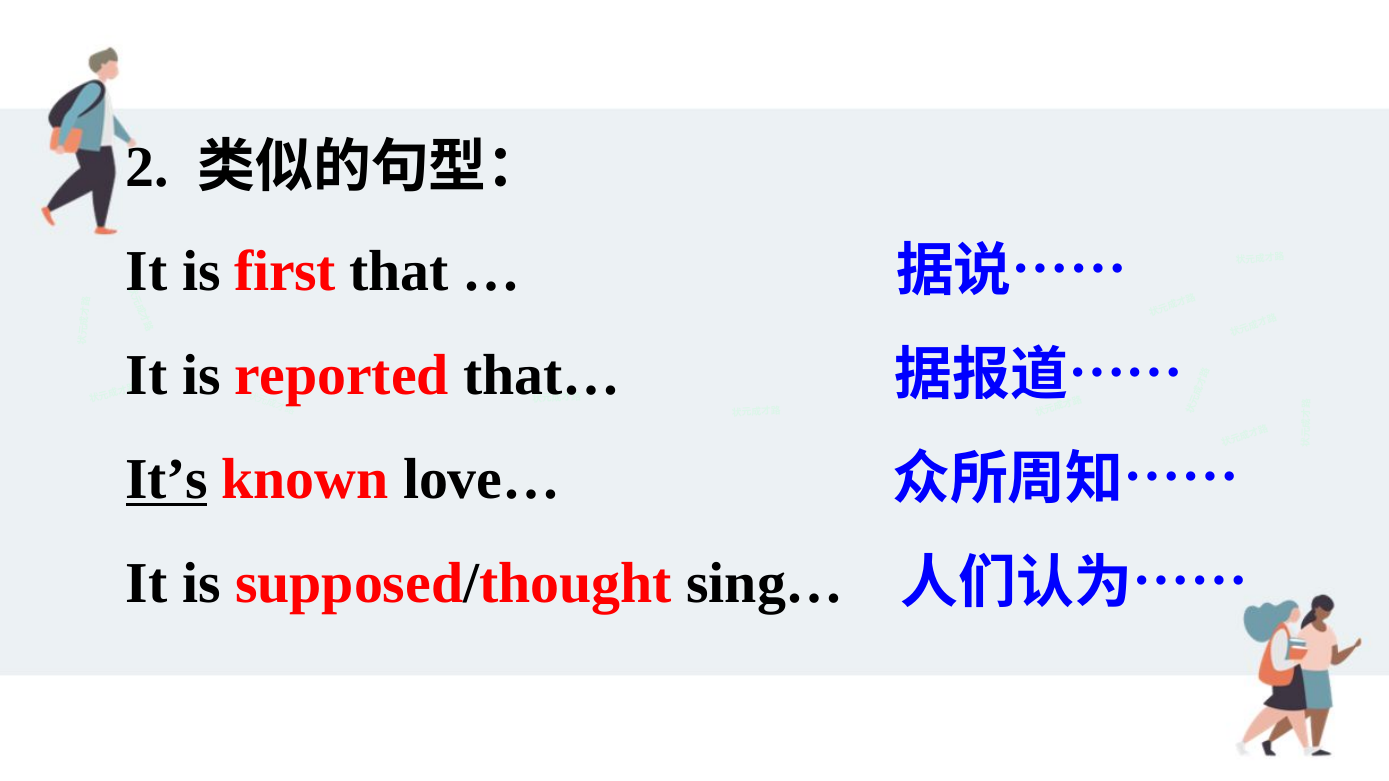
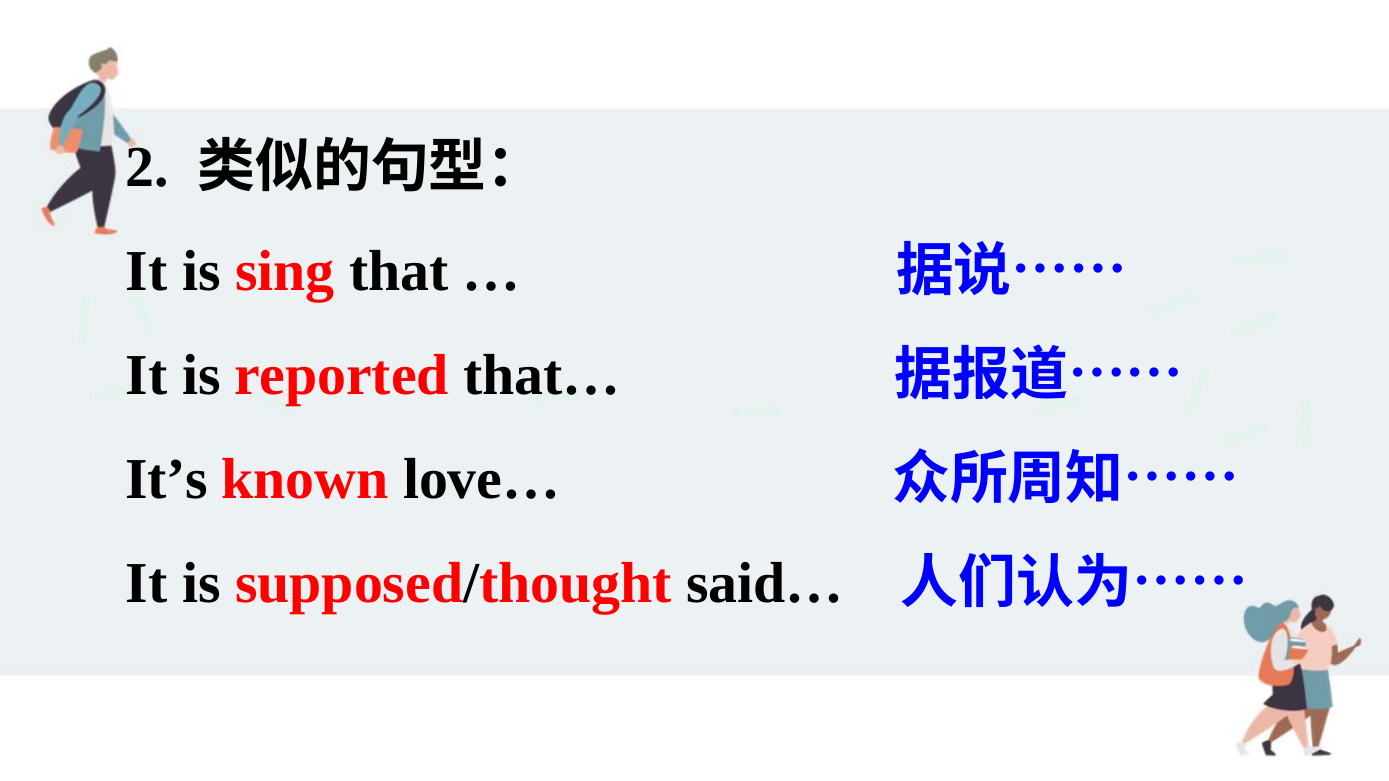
first: first -> sing (285, 272)
It’s underline: present -> none (167, 480)
sing…: sing… -> said… (765, 584)
